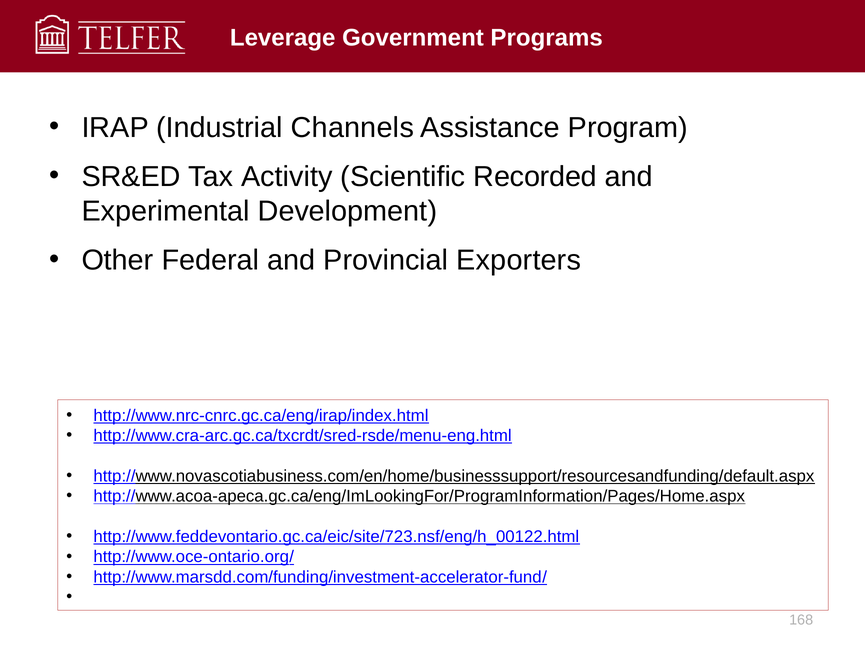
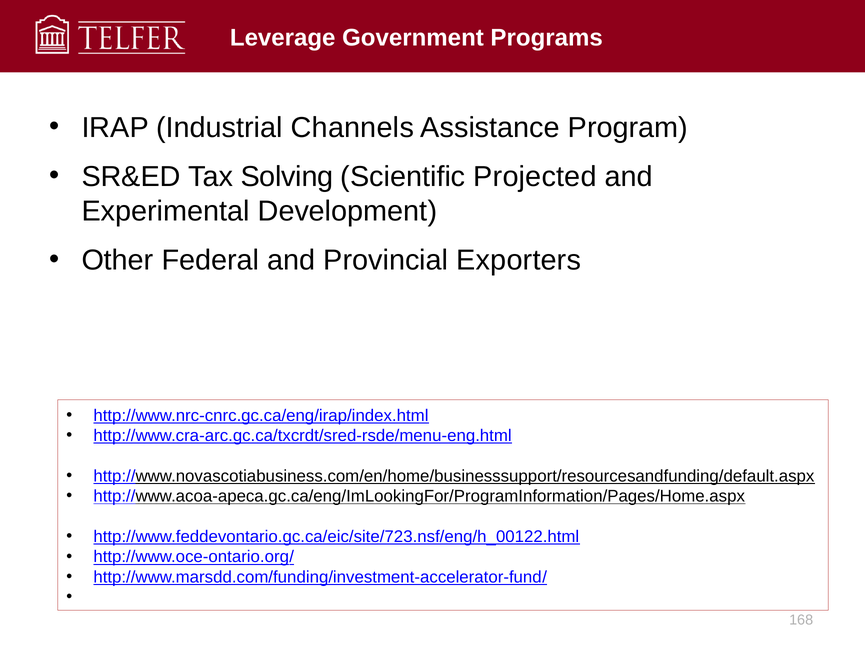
Activity: Activity -> Solving (287, 176)
Recorded: Recorded -> Projected (535, 176)
